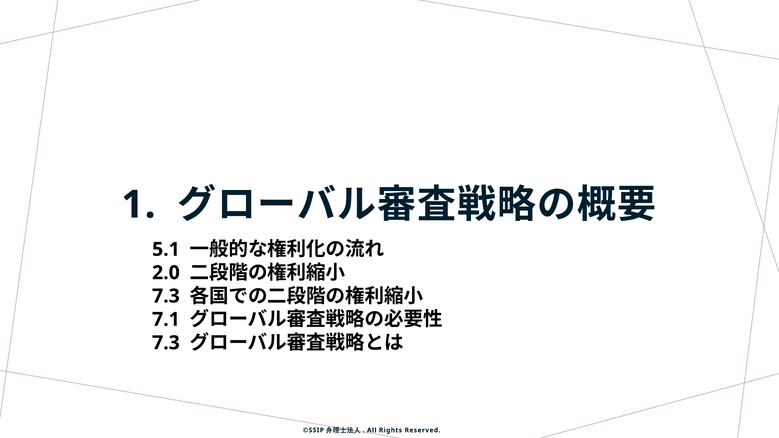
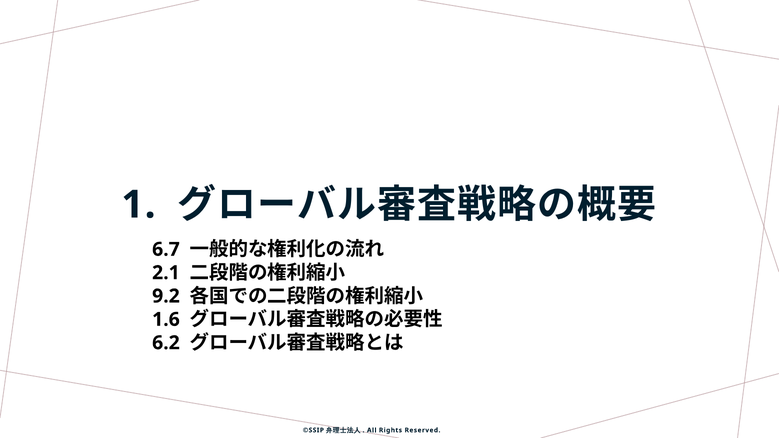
5.1: 5.1 -> 6.7 (166, 249)
2.0: 2.0 -> 2.1 (166, 273)
7.3: 7.3 -> 9.2 (166, 296)
7.1: 7.1 -> 1.6 (166, 320)
7.3: 7.3 -> 6.2 (166, 343)
